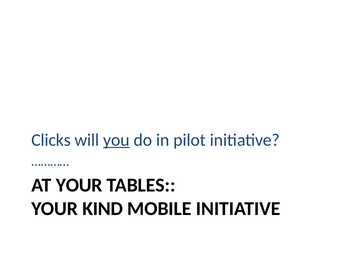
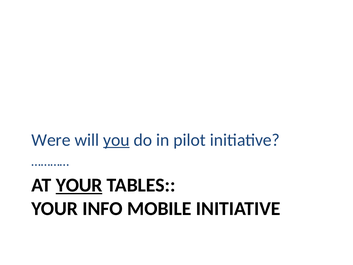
Clicks: Clicks -> Were (51, 140)
YOUR underline: none -> present (79, 185)
KIND: KIND -> INFO (102, 209)
